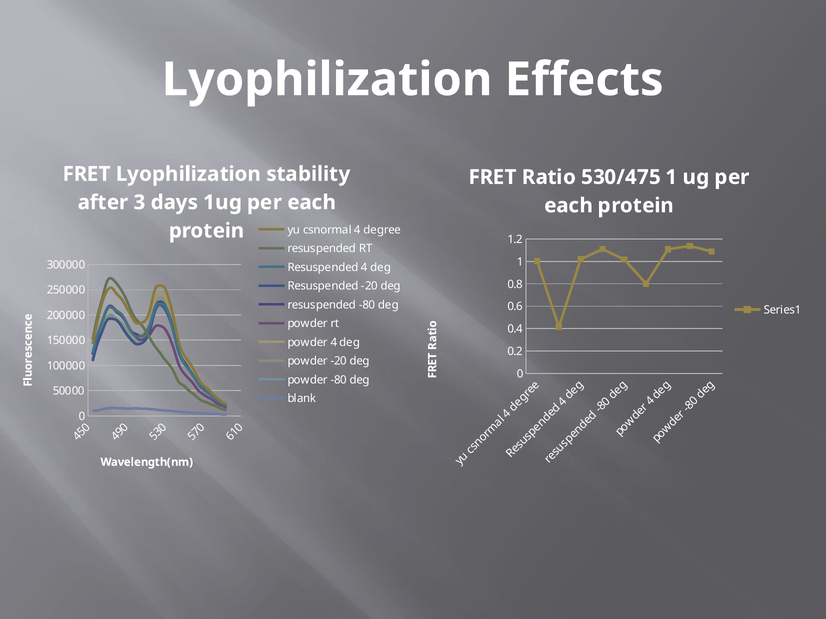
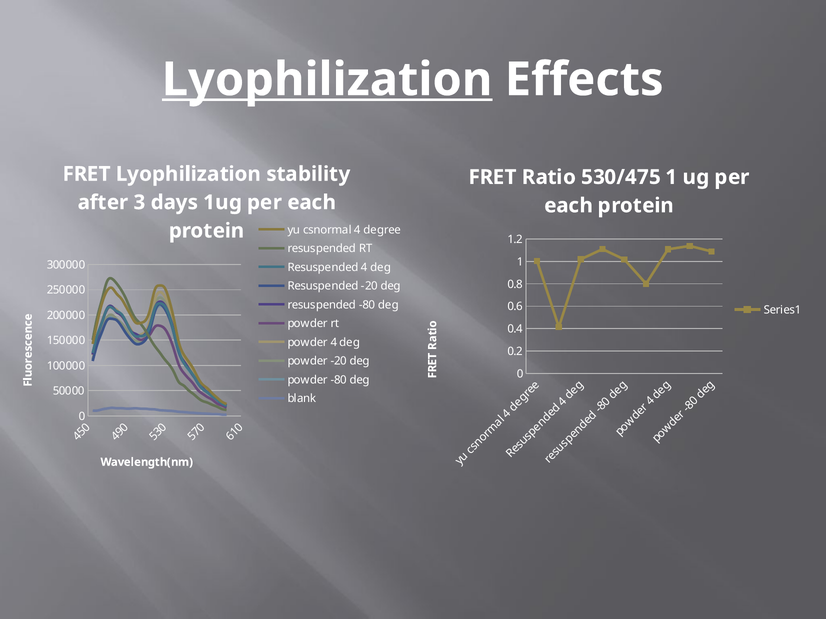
Lyophilization underline: none -> present (327, 80)
